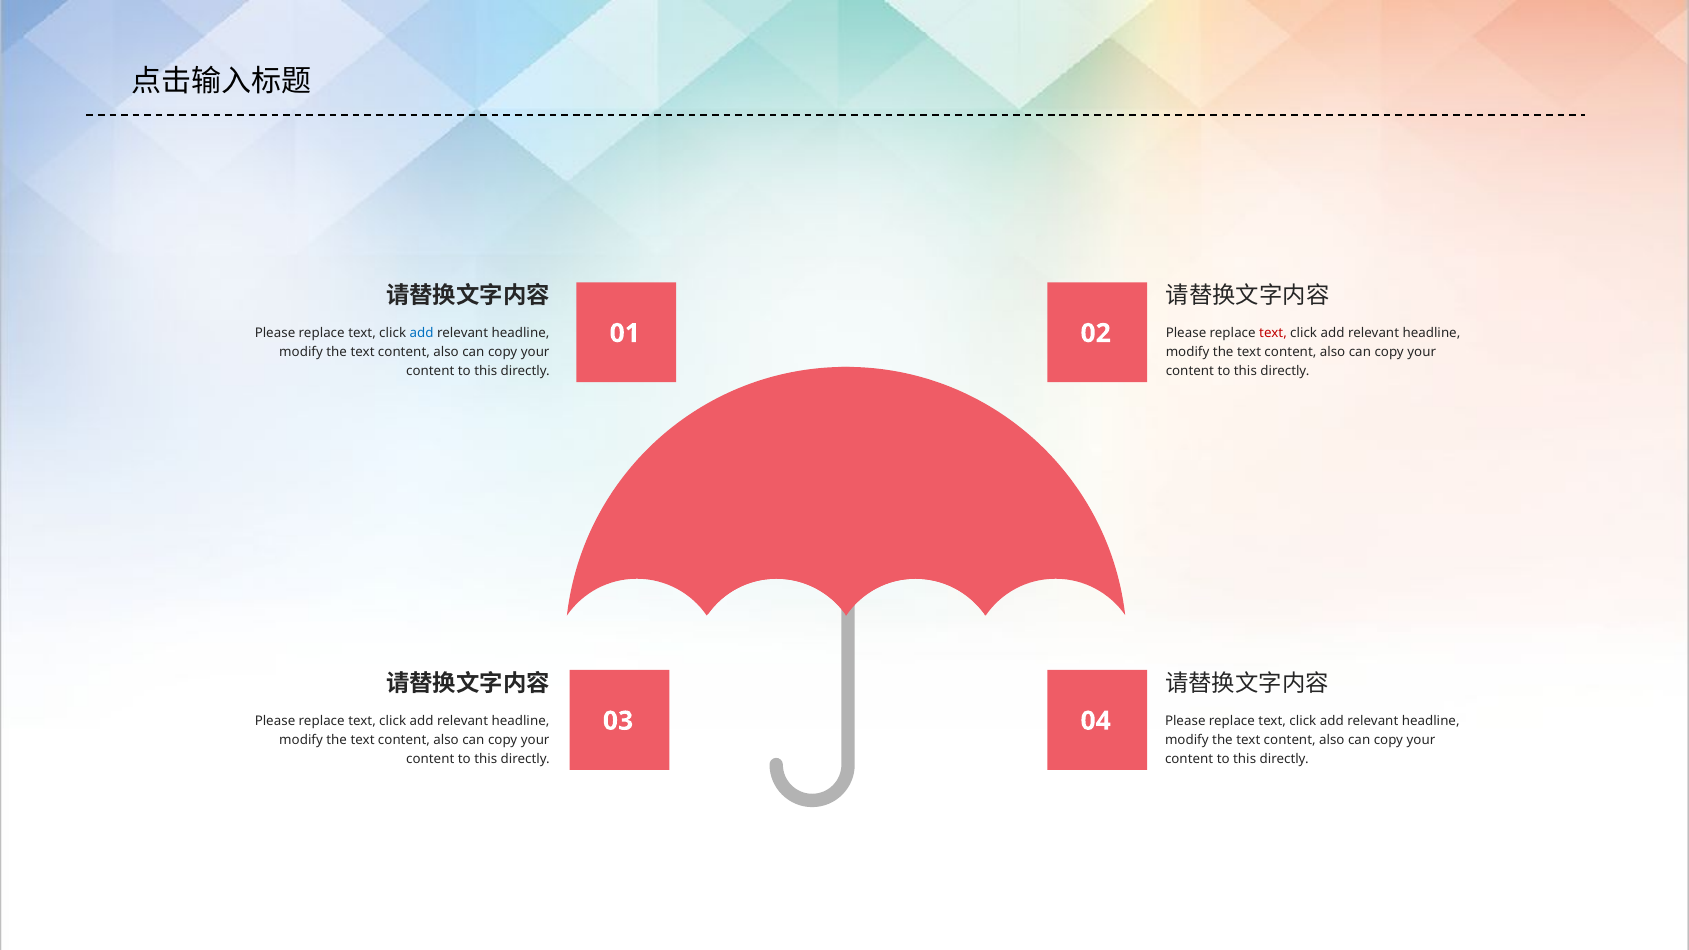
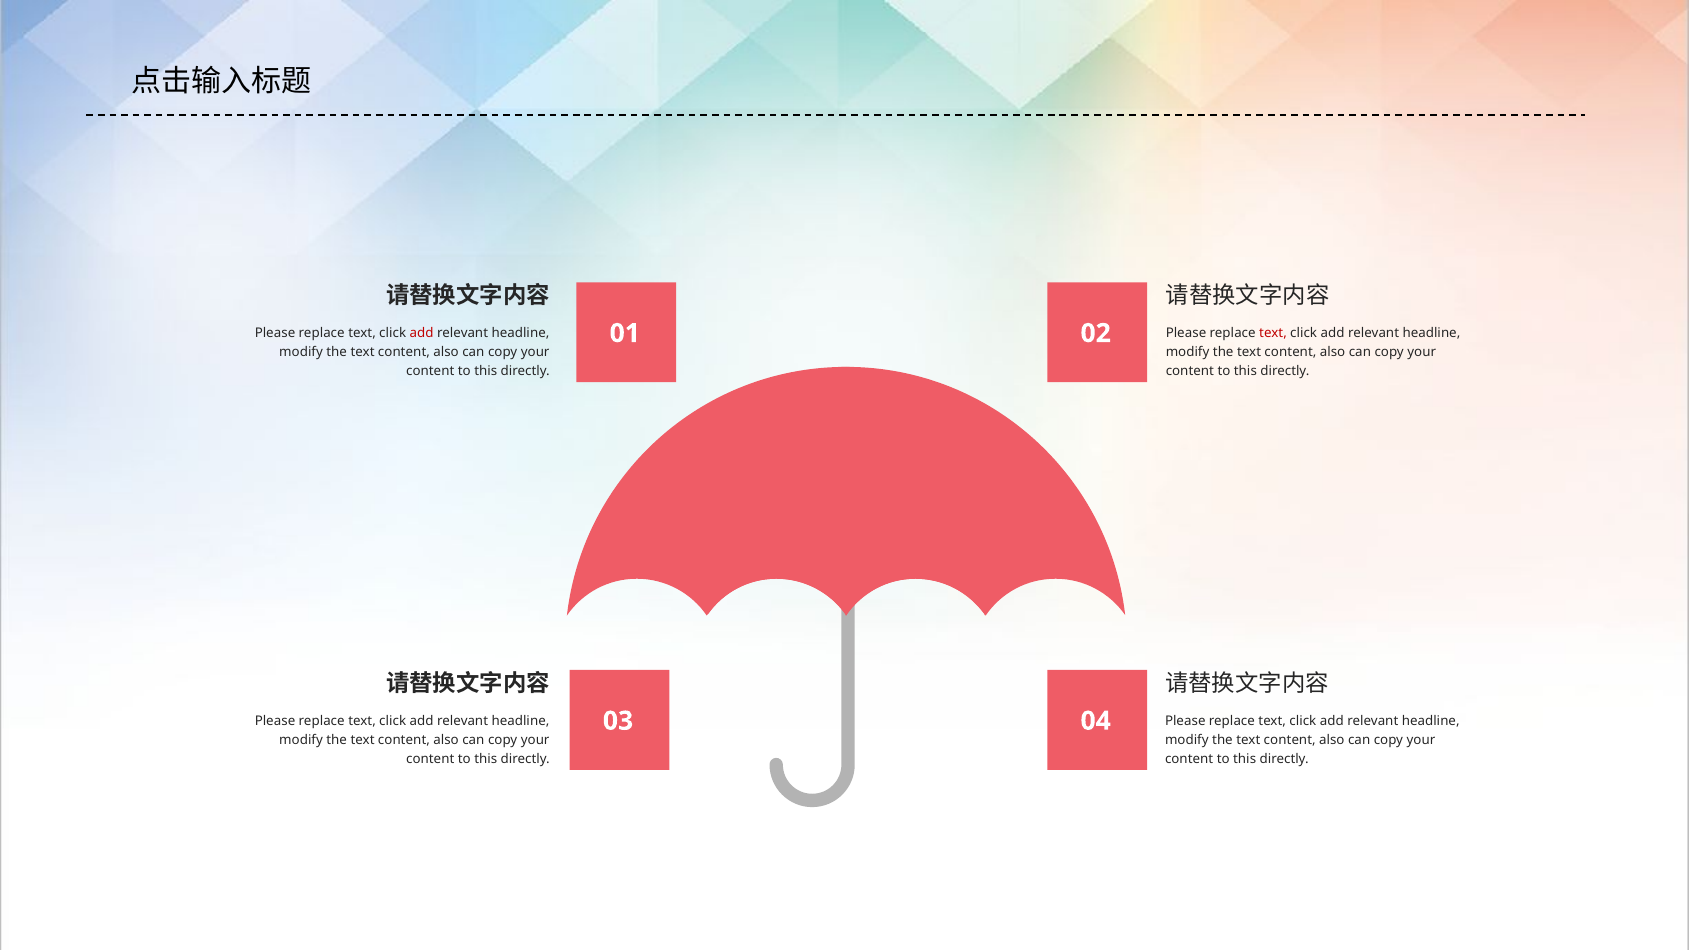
add colour: blue -> red (422, 333)
